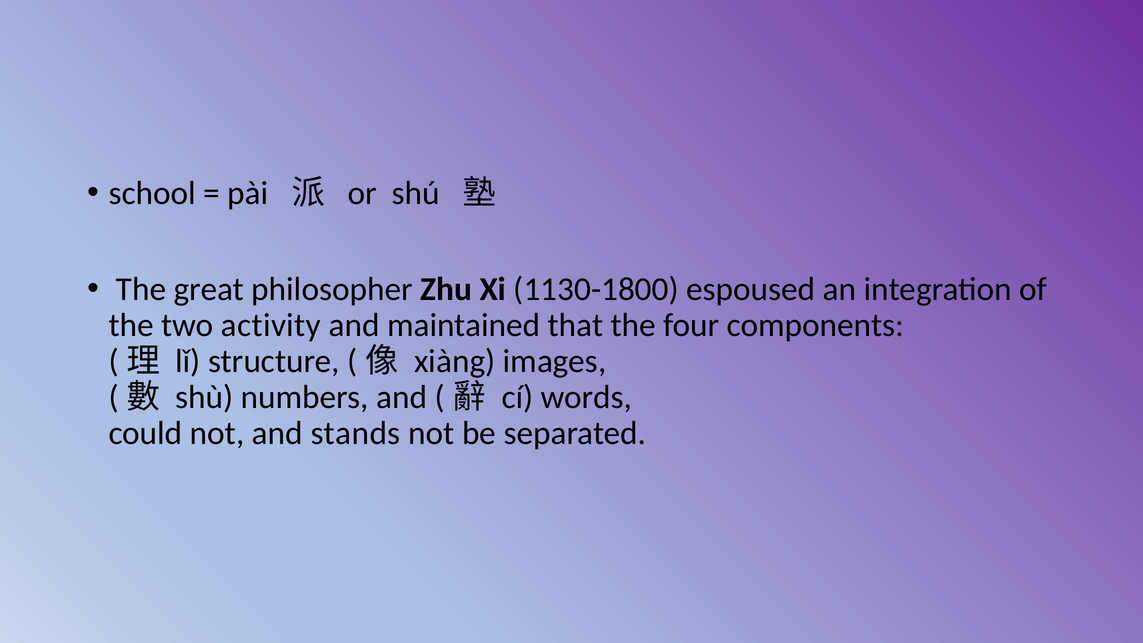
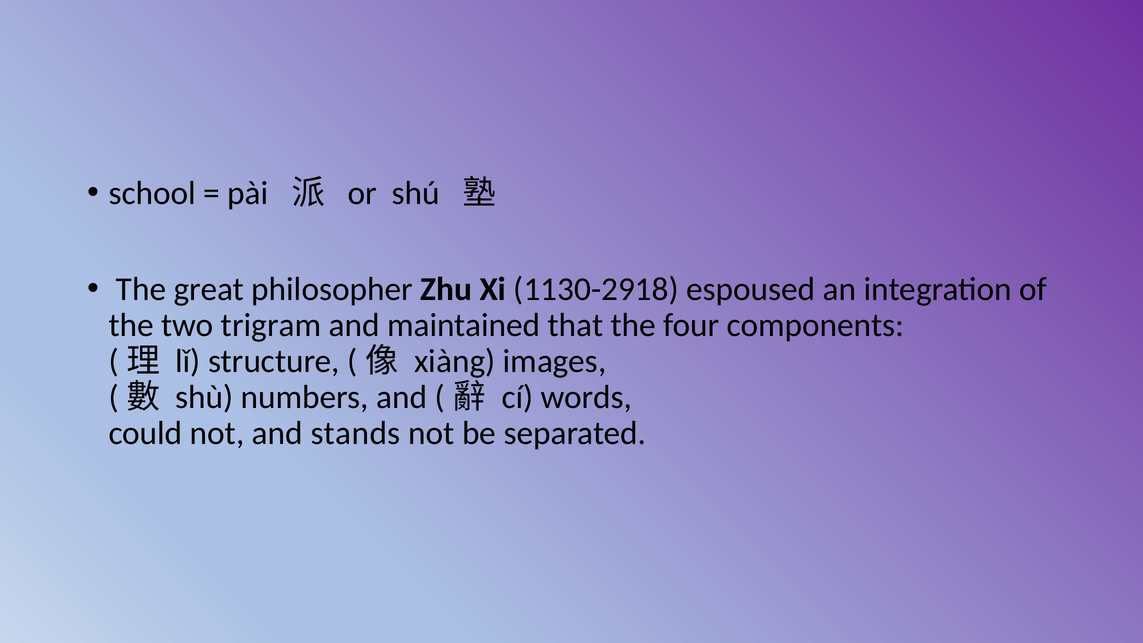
1130-1800: 1130-1800 -> 1130-2918 (596, 289)
activity: activity -> trigram (271, 325)
